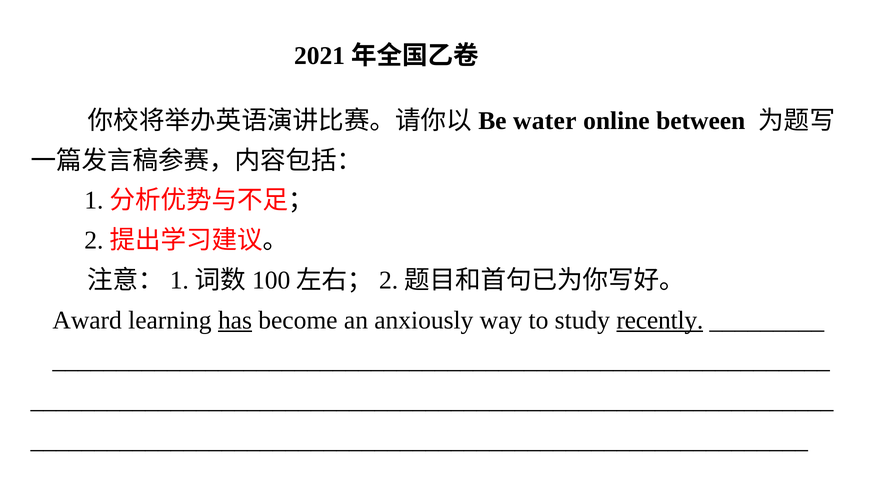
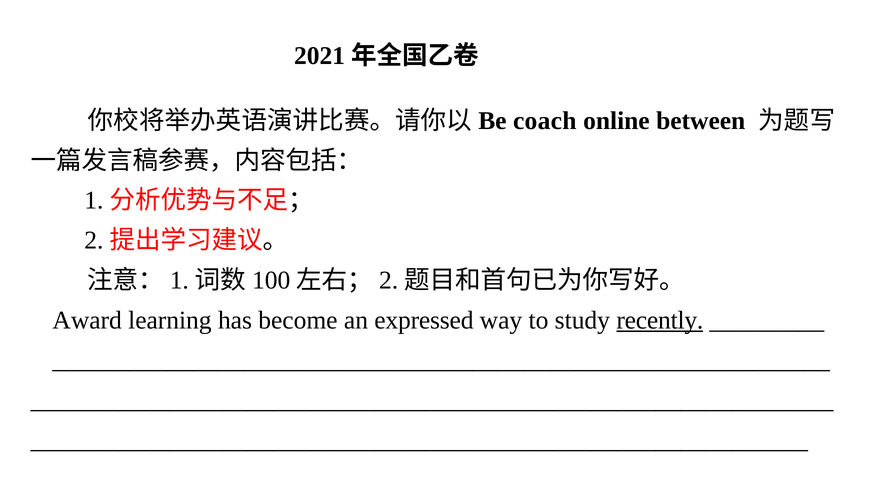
water: water -> coach (545, 121)
has underline: present -> none (235, 320)
anxiously: anxiously -> expressed (424, 320)
